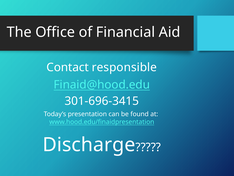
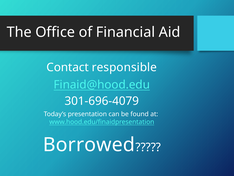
301-696-3415: 301-696-3415 -> 301-696-4079 (102, 101)
Discharge: Discharge -> Borrowed (89, 144)
